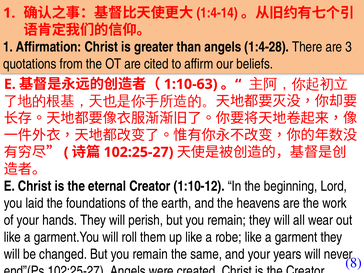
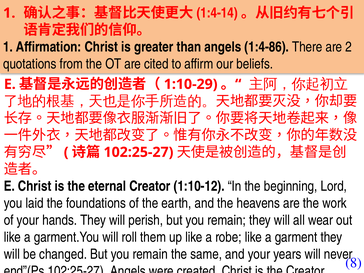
1:4-28: 1:4-28 -> 1:4-86 (267, 47)
3: 3 -> 2 (349, 47)
1:10-63: 1:10-63 -> 1:10-29 (191, 84)
